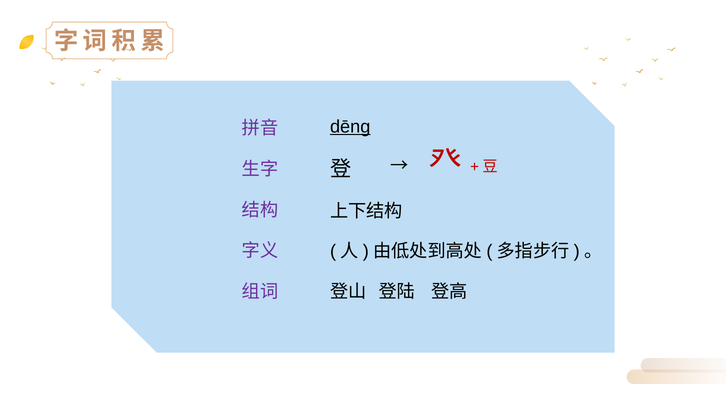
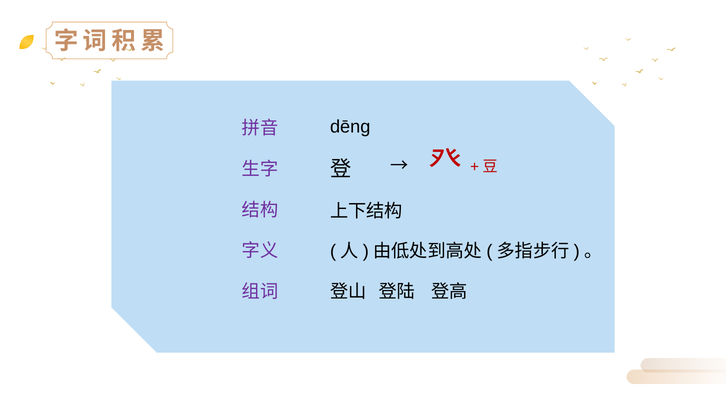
dēng underline: present -> none (350, 127)
